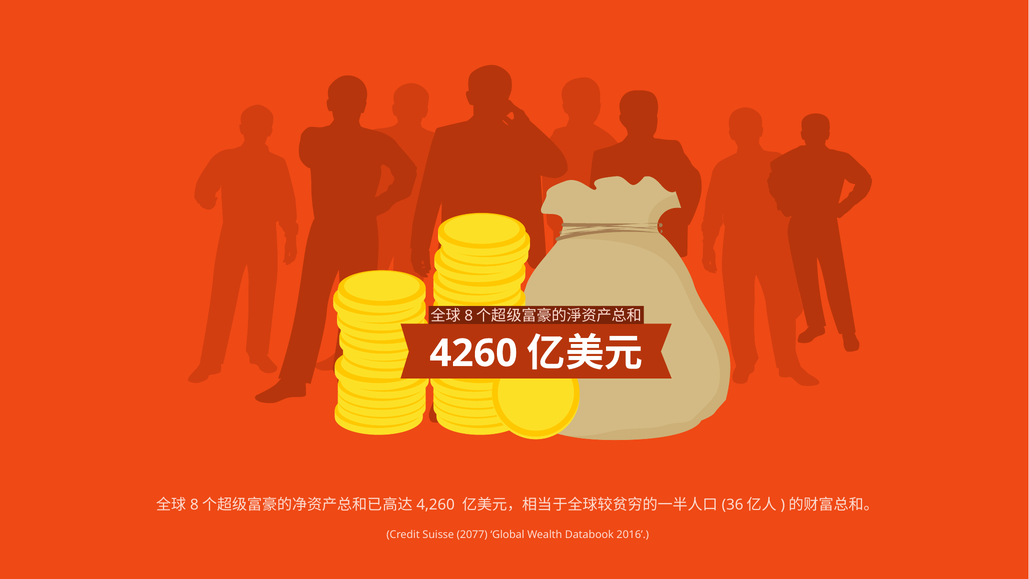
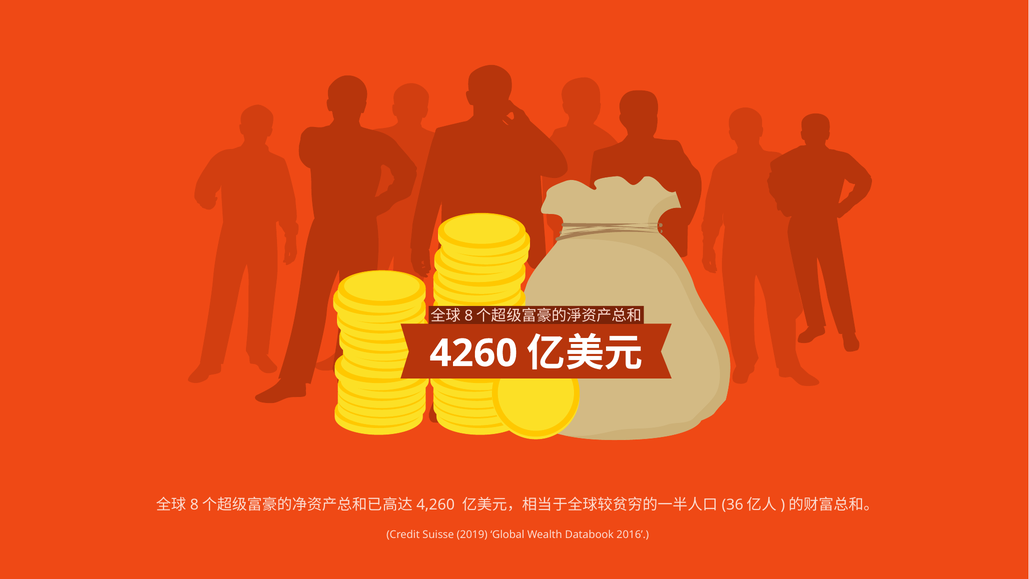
2077: 2077 -> 2019 (472, 535)
